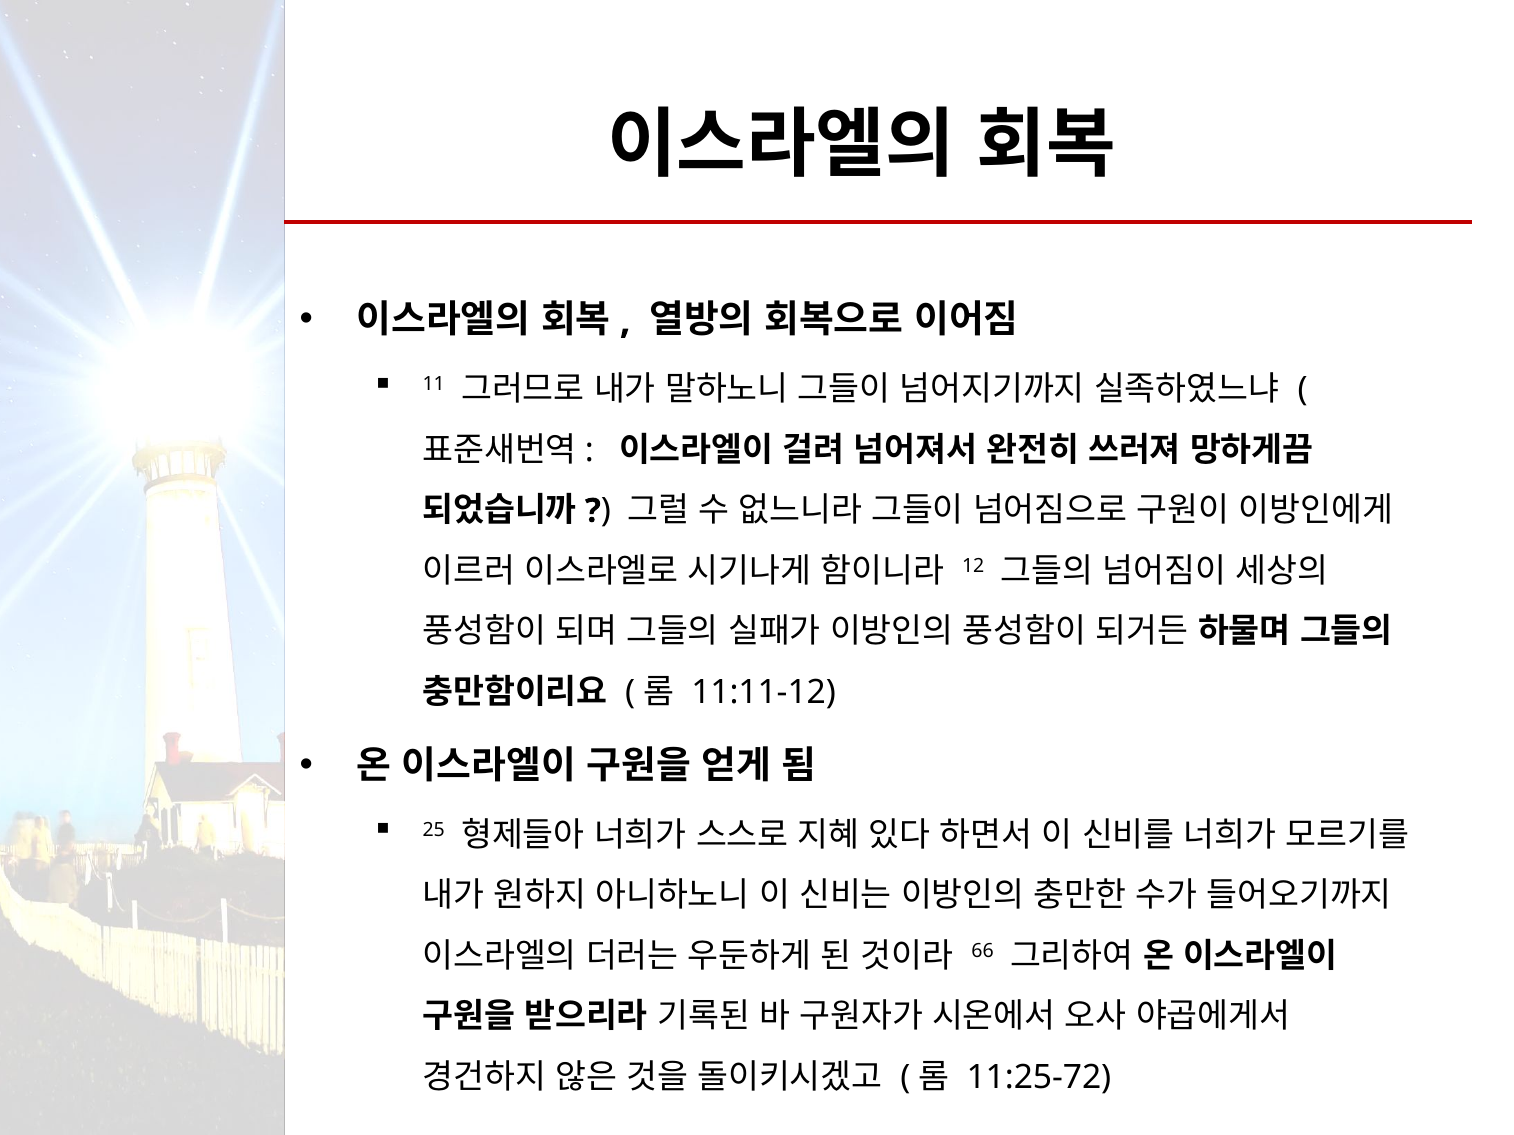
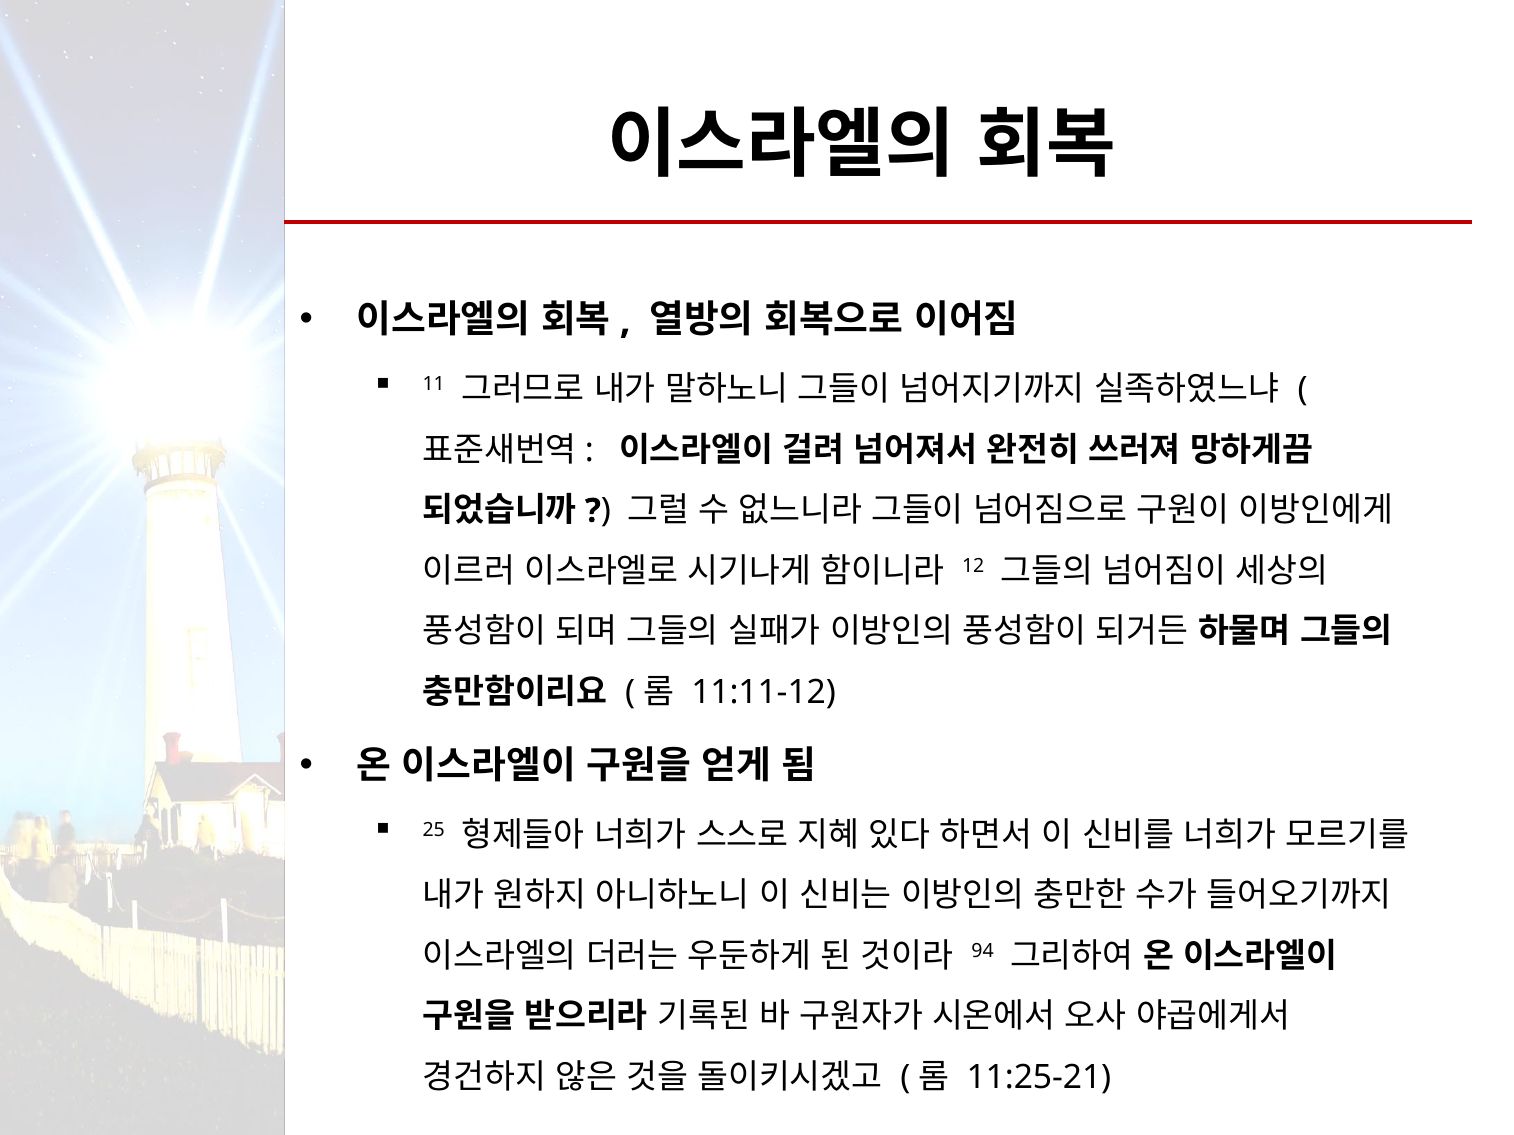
66: 66 -> 94 (983, 951)
11:25-72: 11:25-72 -> 11:25-21 (1039, 1077)
